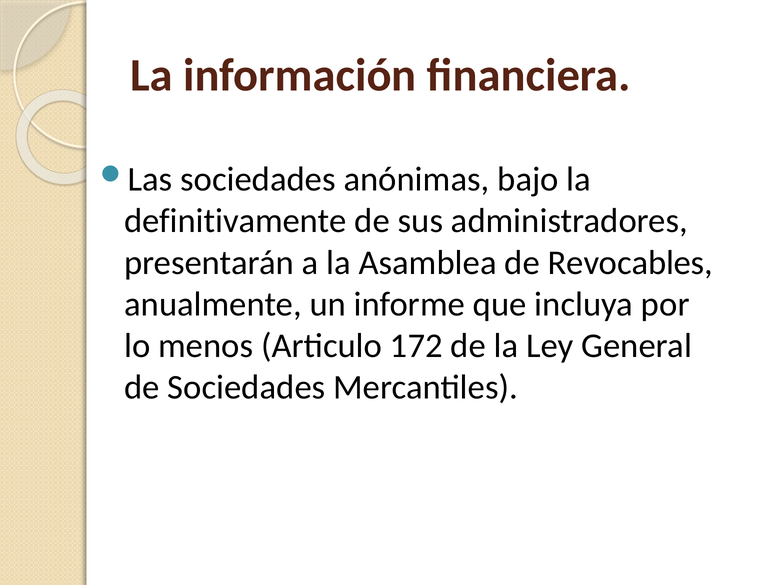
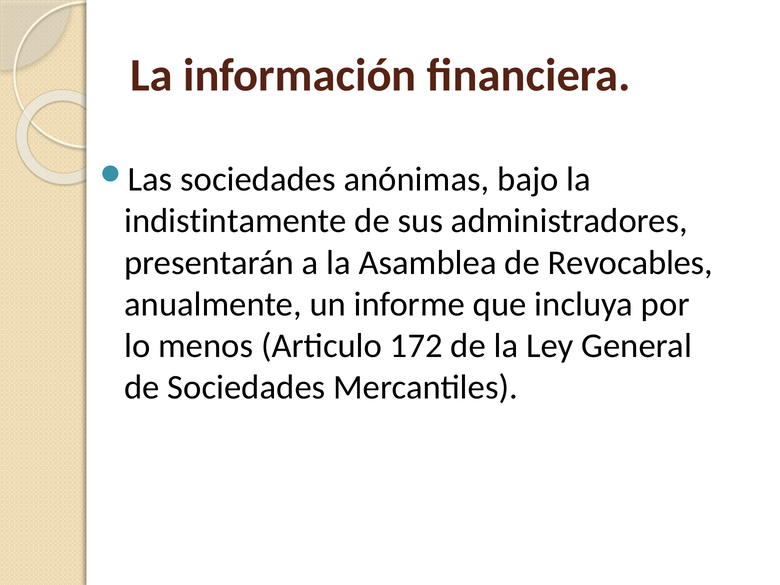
definitivamente: definitivamente -> indistintamente (235, 221)
